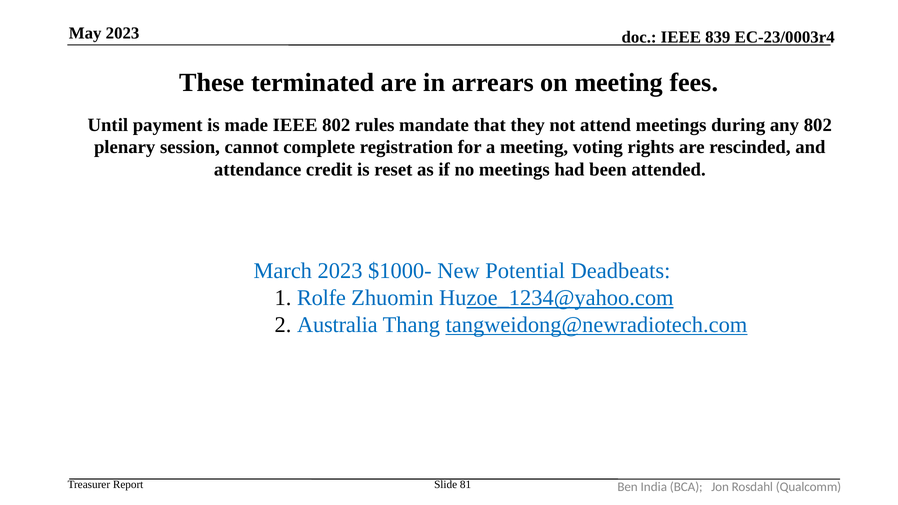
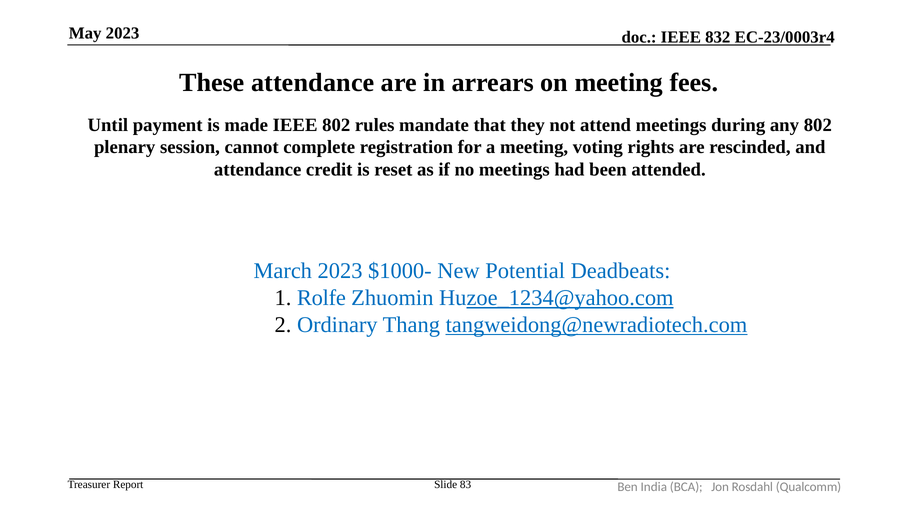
839: 839 -> 832 (718, 37)
These terminated: terminated -> attendance (313, 83)
Australia: Australia -> Ordinary (337, 325)
81: 81 -> 83 (466, 484)
